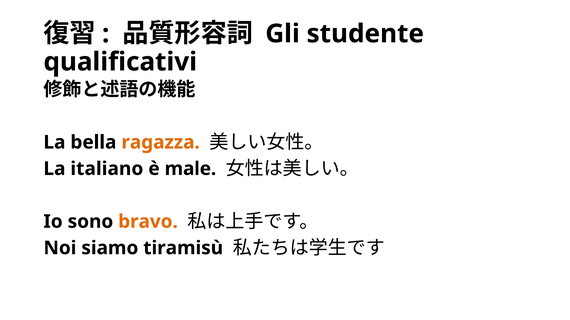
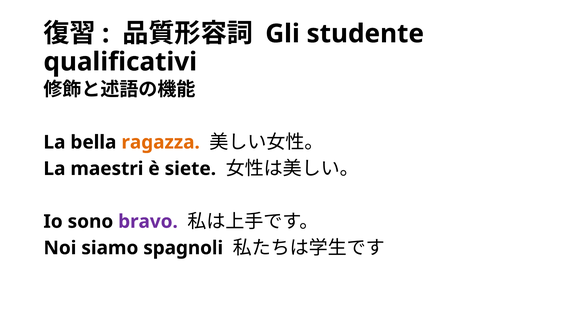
italiano: italiano -> maestri (107, 169)
male: male -> siete (190, 169)
bravo colour: orange -> purple (148, 222)
tiramisù: tiramisù -> spagnoli (183, 248)
